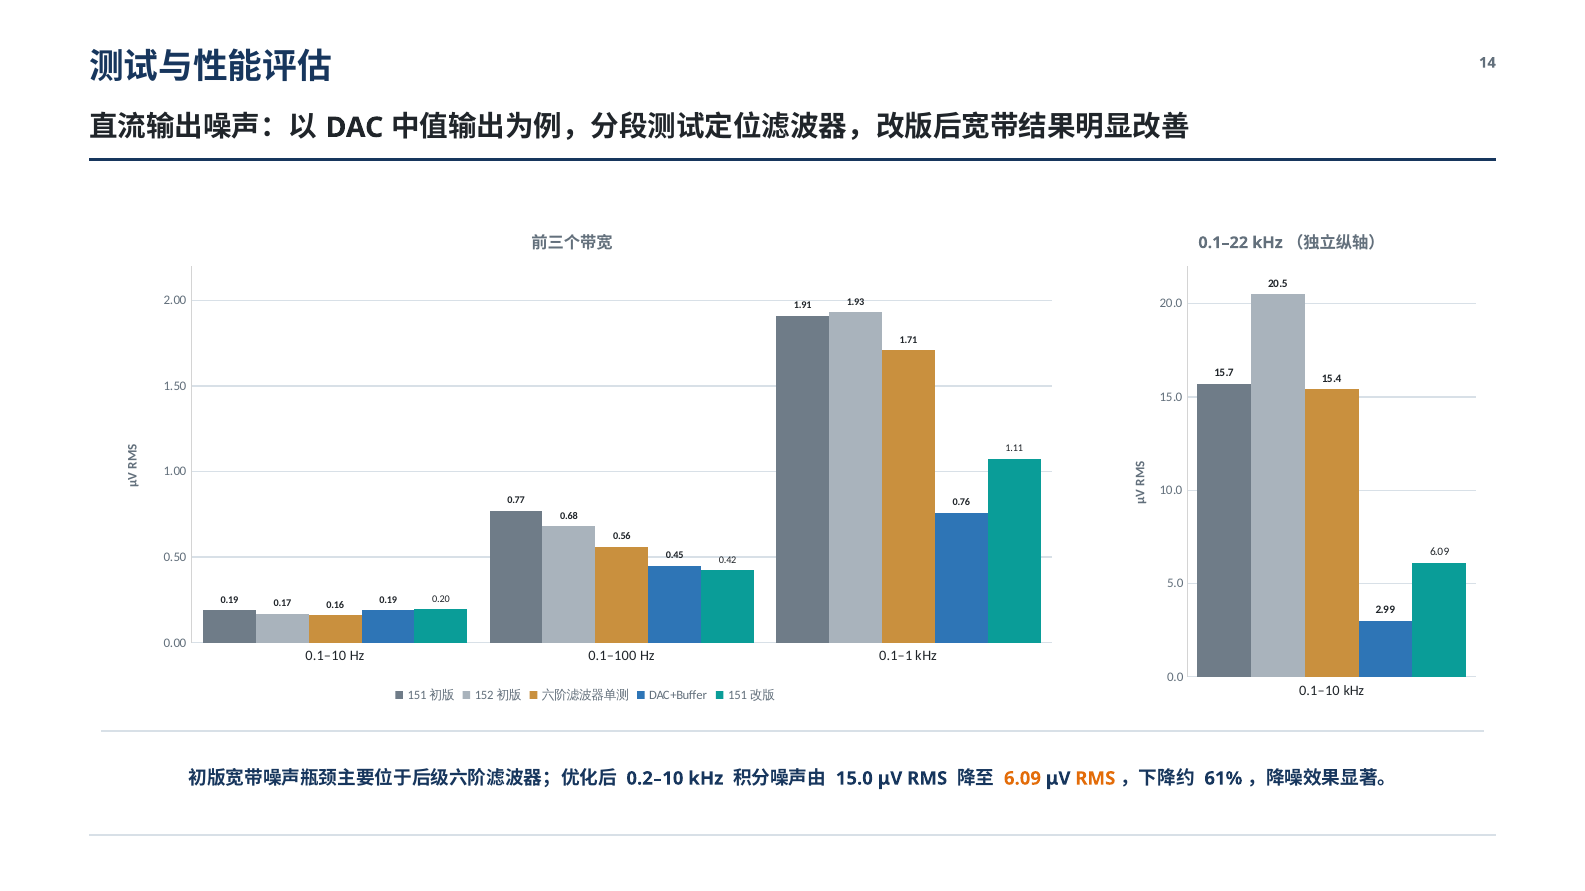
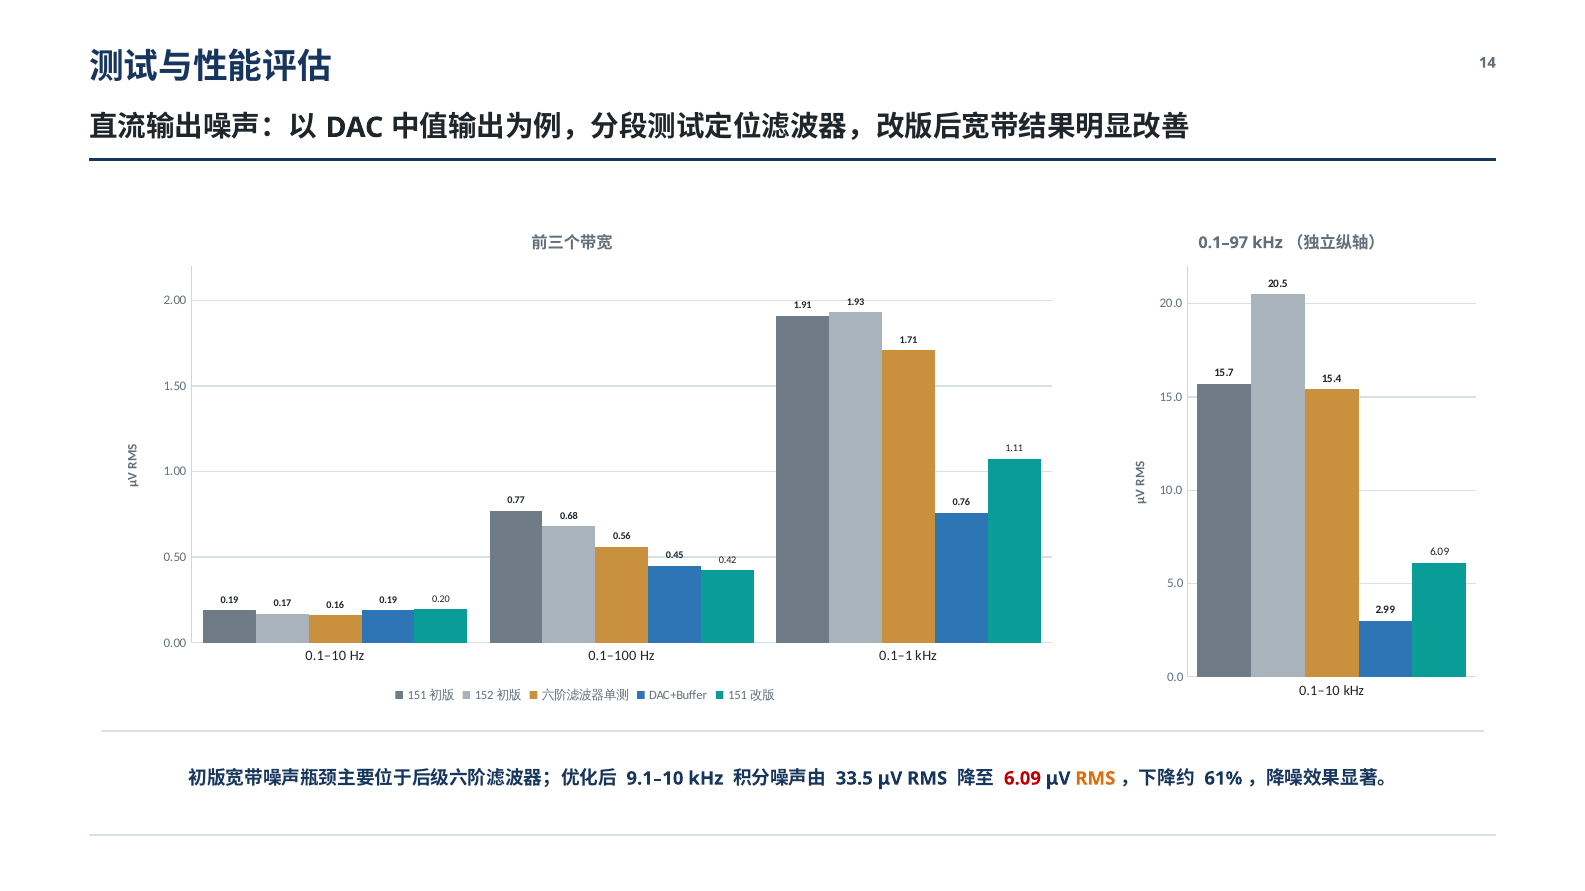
0.1–22: 0.1–22 -> 0.1–97 (1223, 243)
0.2–10: 0.2–10 -> 9.1–10 (655, 779)
15.0: 15.0 -> 33.5 (854, 779)
6.09 colour: orange -> red (1022, 779)
